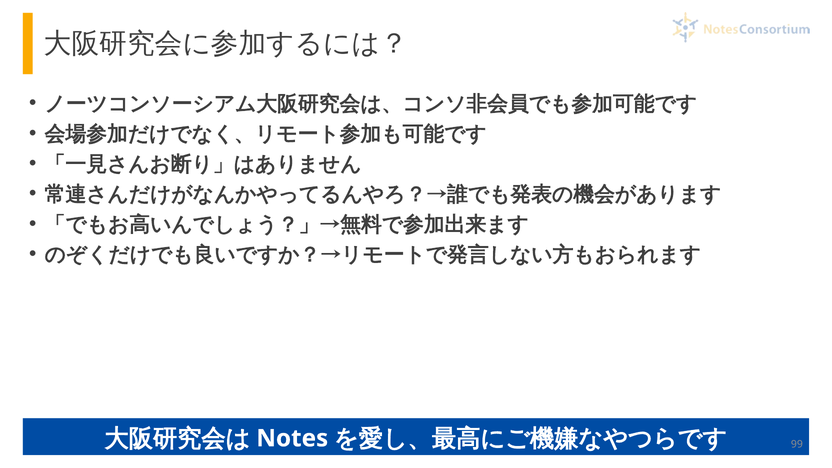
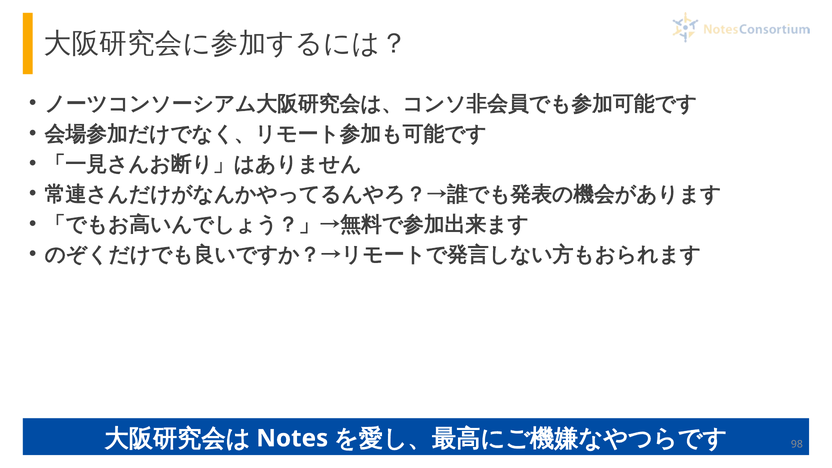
99: 99 -> 98 (797, 444)
